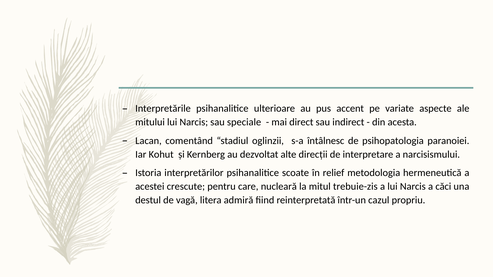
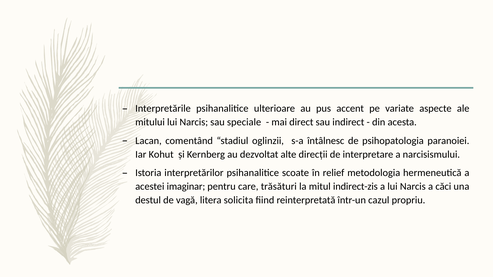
crescute: crescute -> imaginar (186, 187)
nucleară: nucleară -> trăsături (279, 187)
trebuie-zis: trebuie-zis -> indirect-zis (355, 187)
admiră: admiră -> solicita (239, 200)
